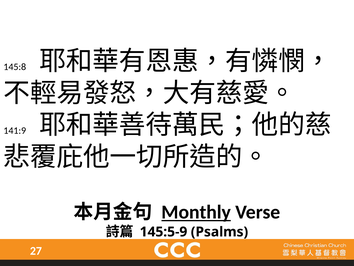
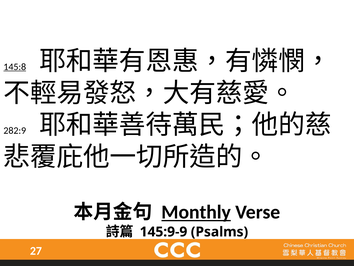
145:8 underline: none -> present (15, 67)
141:9: 141:9 -> 282:9 (15, 130)
145:5-9: 145:5-9 -> 145:9-9 (163, 231)
